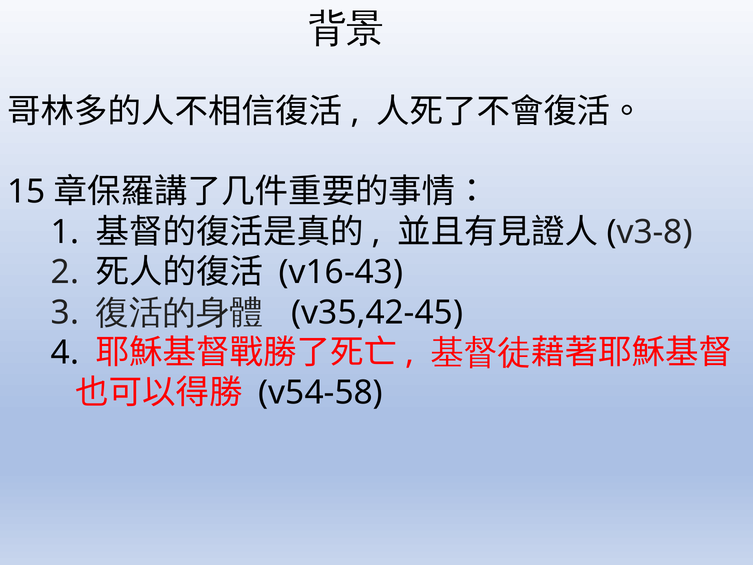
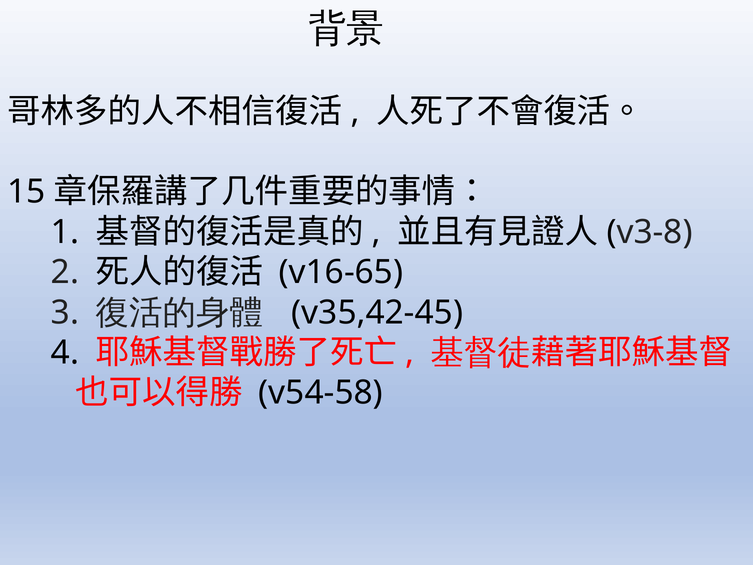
v16-43: v16-43 -> v16-65 (341, 272)
